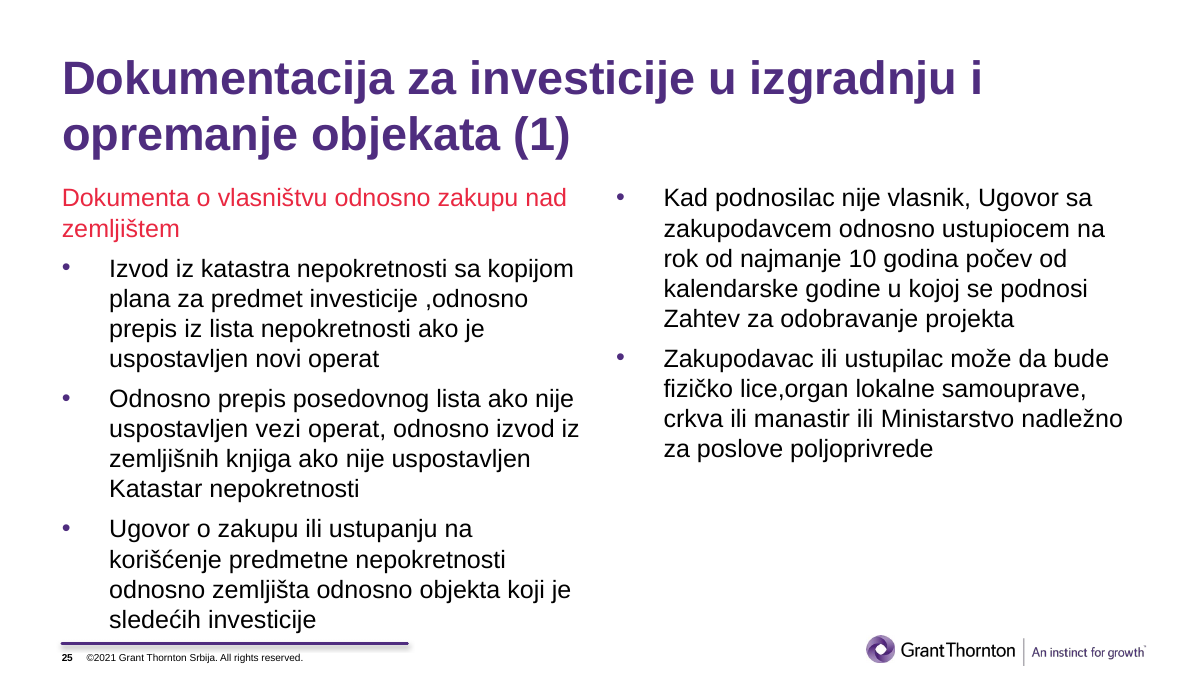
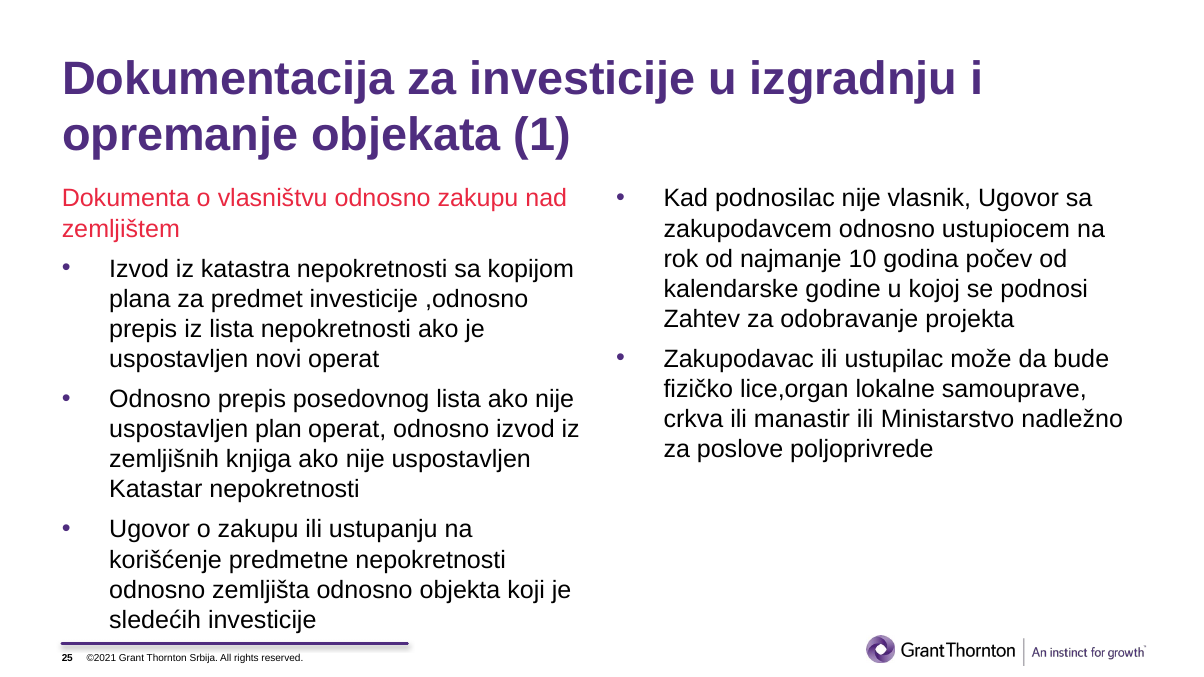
vezi: vezi -> plan (278, 430)
